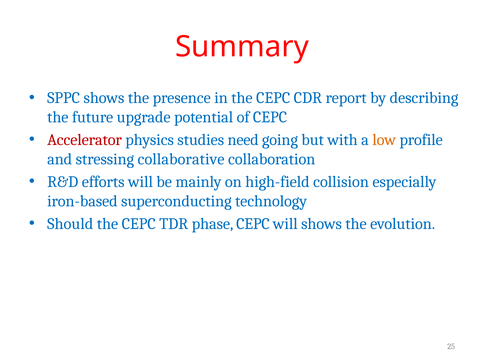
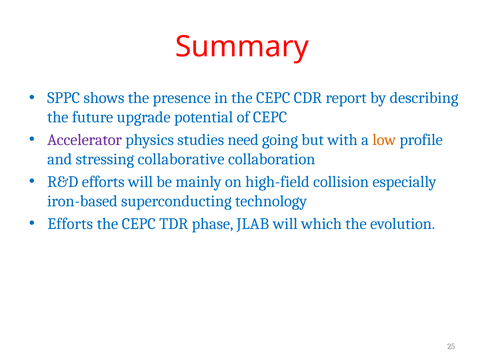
Accelerator colour: red -> purple (85, 140)
Should: Should -> Efforts (70, 224)
phase CEPC: CEPC -> JLAB (253, 224)
will shows: shows -> which (322, 224)
